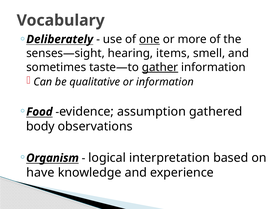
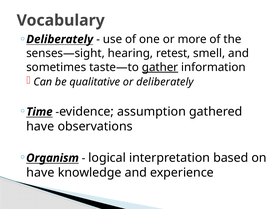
one underline: present -> none (150, 39)
items: items -> retest (173, 53)
or information: information -> deliberately (165, 82)
Food: Food -> Time (39, 112)
body: body -> have (40, 126)
